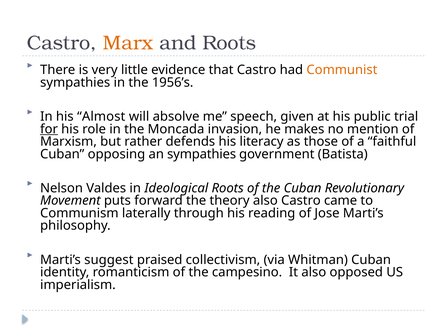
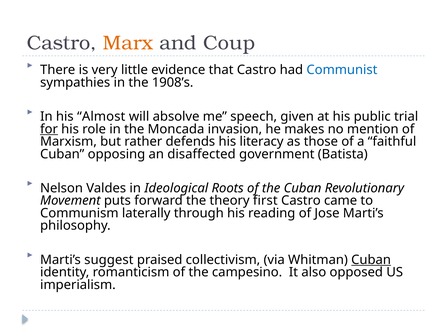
and Roots: Roots -> Coup (229, 43)
Communist colour: orange -> blue (342, 70)
1956’s: 1956’s -> 1908’s (173, 83)
an sympathies: sympathies -> disaffected (202, 154)
theory also: also -> first (265, 201)
Cuban underline: none -> present (371, 260)
